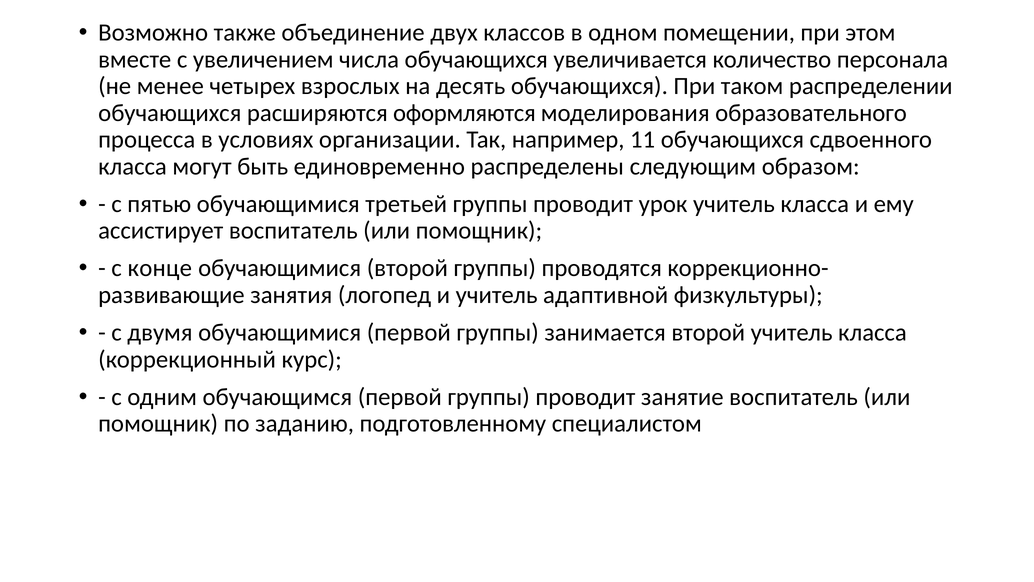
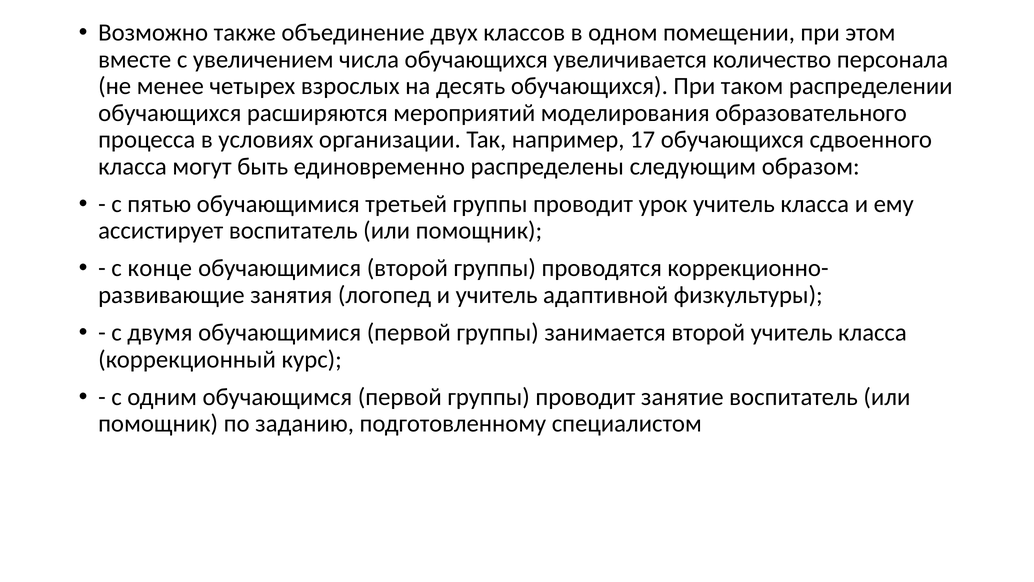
оформляются: оформляются -> мероприятий (464, 113)
11: 11 -> 17 (643, 140)
